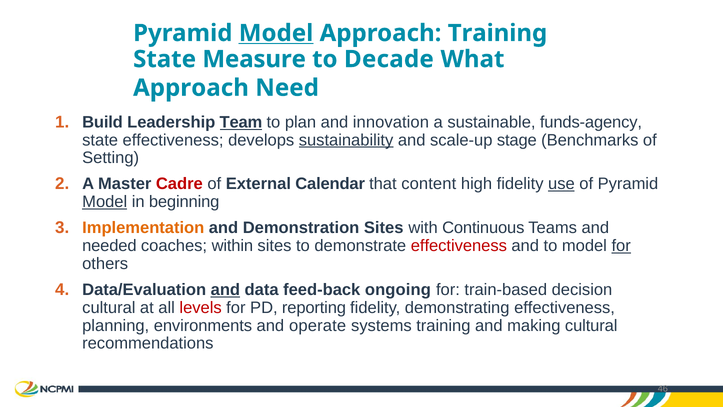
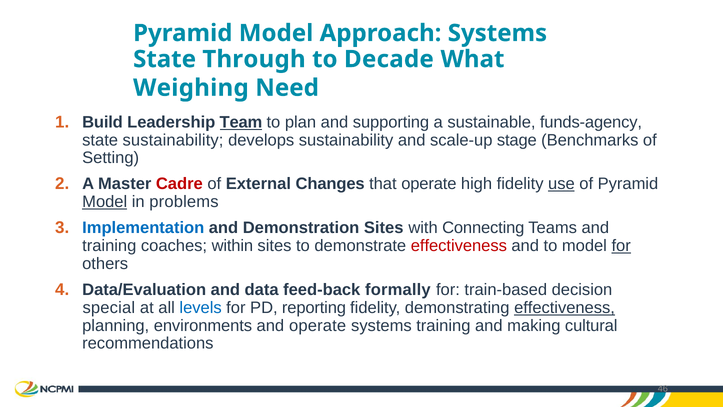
Model underline: present -> none (276, 33)
Approach Training: Training -> Systems (497, 33)
Measure: Measure -> Through (254, 59)
Approach: Approach -> Weighing (191, 88)
innovation: innovation -> supporting (391, 122)
state effectiveness: effectiveness -> sustainability (173, 140)
sustainability underline: present -> none (346, 140)
Calendar: Calendar -> Changes (330, 184)
that content: content -> operate (429, 184)
beginning: beginning -> problems (184, 202)
Implementation colour: orange -> blue (143, 228)
Continuous: Continuous -> Connecting (483, 228)
needed: needed -> training (109, 246)
and underline: present -> none (225, 290)
ongoing: ongoing -> formally (398, 290)
cultural: cultural -> special (109, 307)
levels colour: red -> blue (201, 307)
effectiveness underline: none -> present (564, 307)
